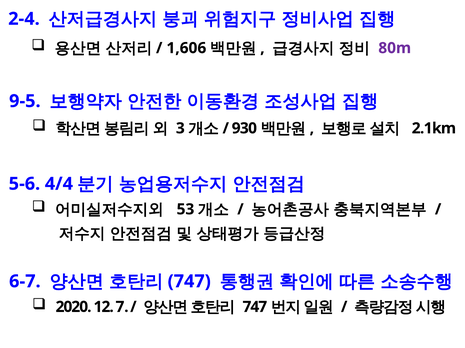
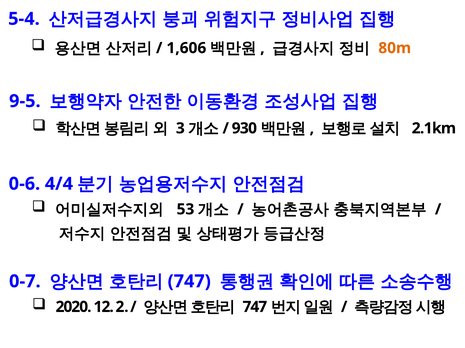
2-4: 2-4 -> 5-4 (24, 19)
80m colour: purple -> orange (395, 48)
5-6: 5-6 -> 0-6 (24, 184)
6-7: 6-7 -> 0-7 (25, 282)
7: 7 -> 2 (122, 307)
